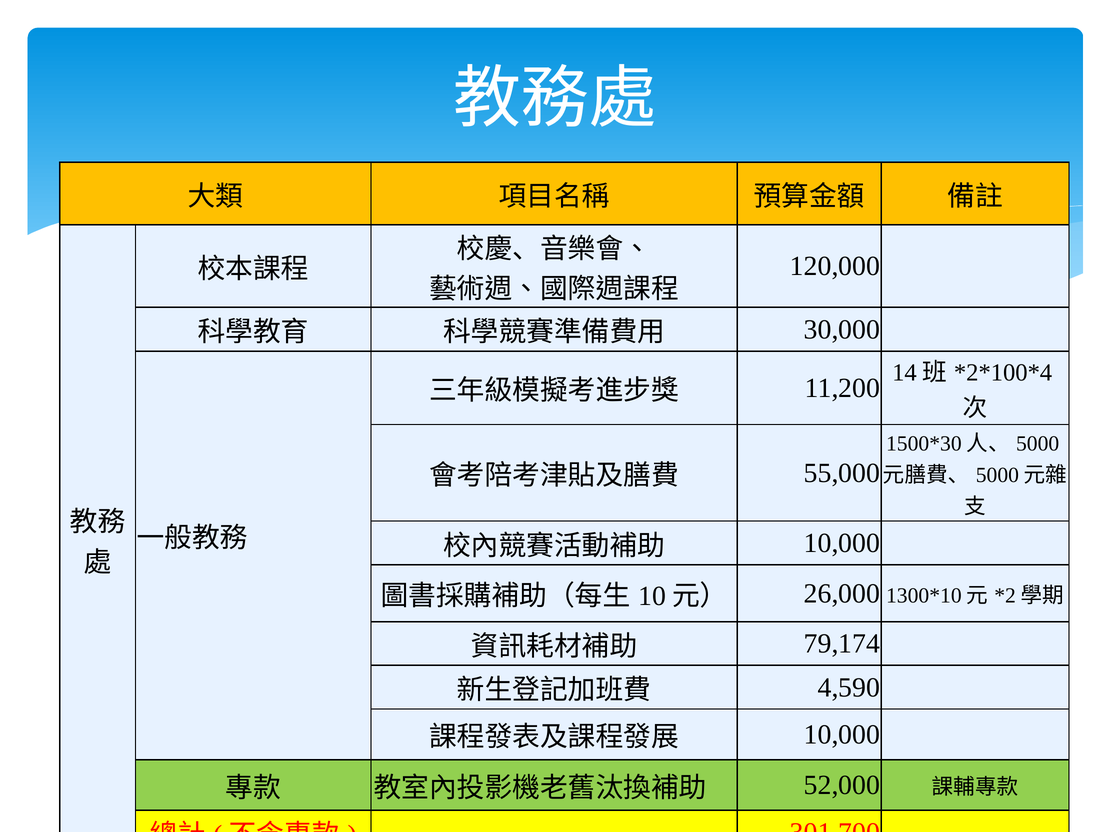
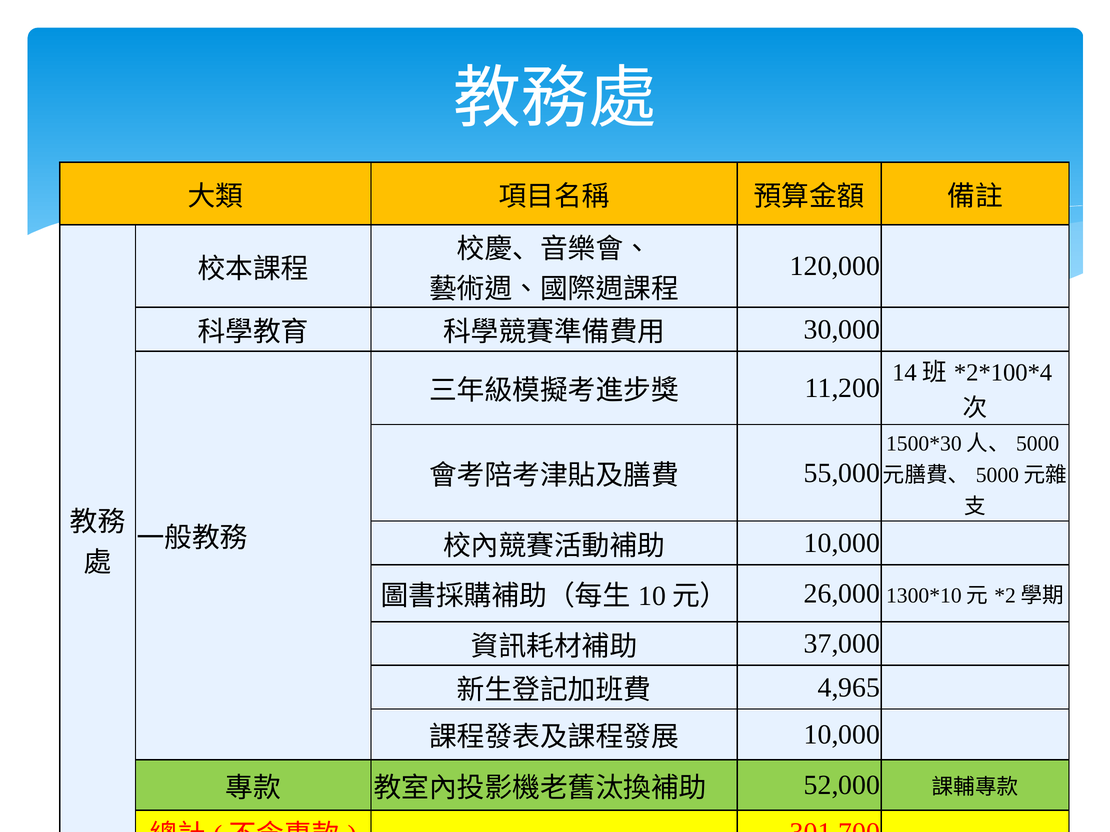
79,174: 79,174 -> 37,000 (842, 644)
4,590: 4,590 -> 4,965 (849, 688)
